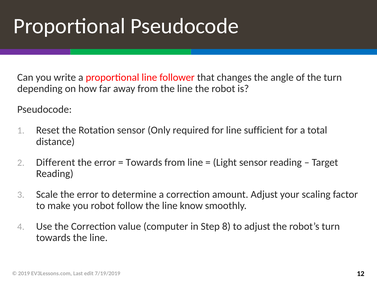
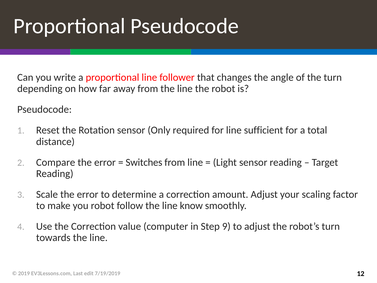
Different: Different -> Compare (56, 162)
Towards: Towards -> Switches (144, 162)
8: 8 -> 9 (226, 226)
